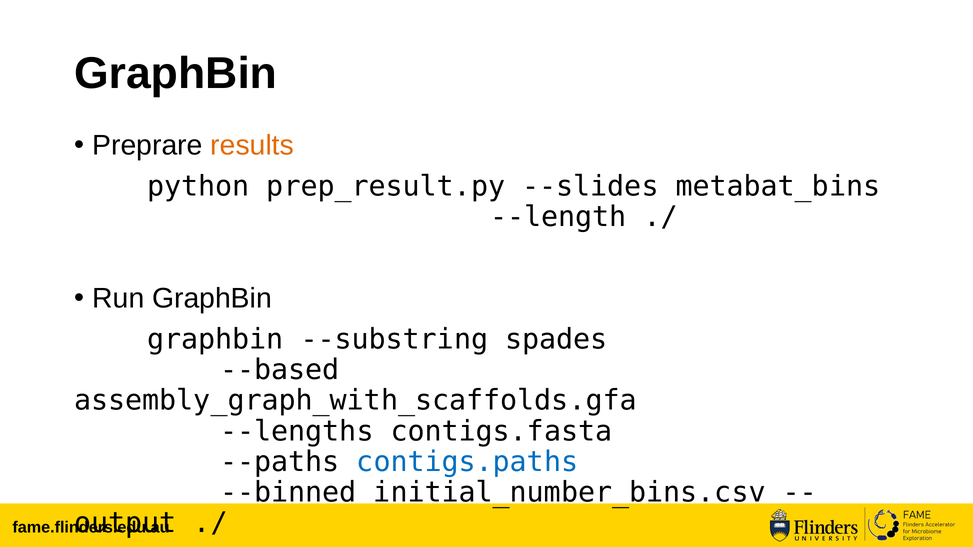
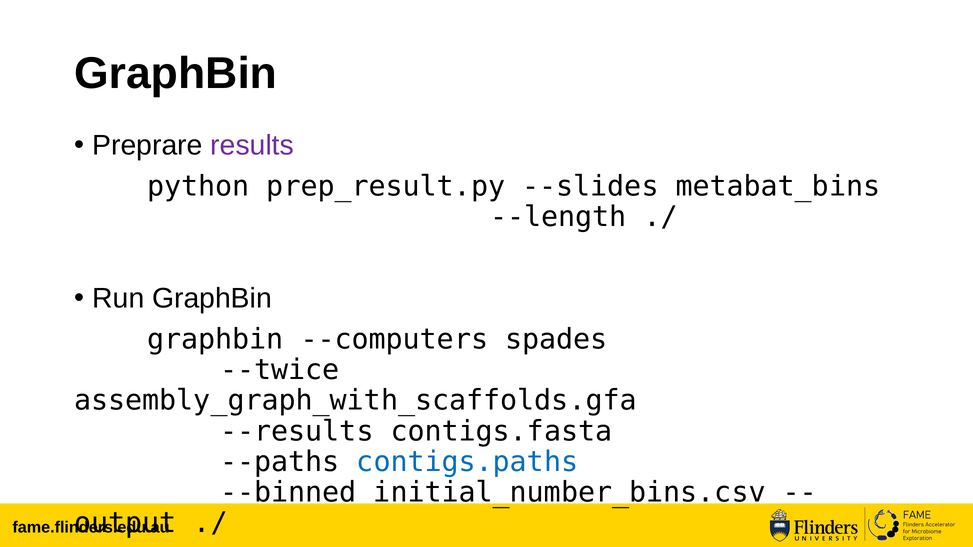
results colour: orange -> purple (252, 146)
--substring: --substring -> --computers (394, 339)
--based: --based -> --twice (280, 370)
--lengths: --lengths -> --results (297, 431)
